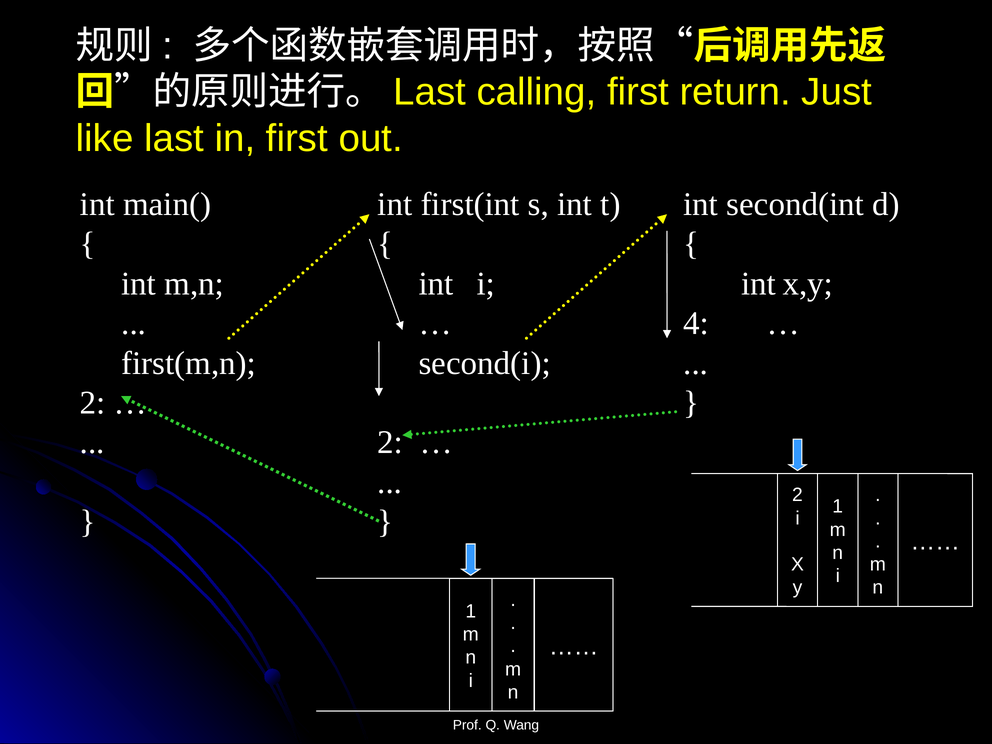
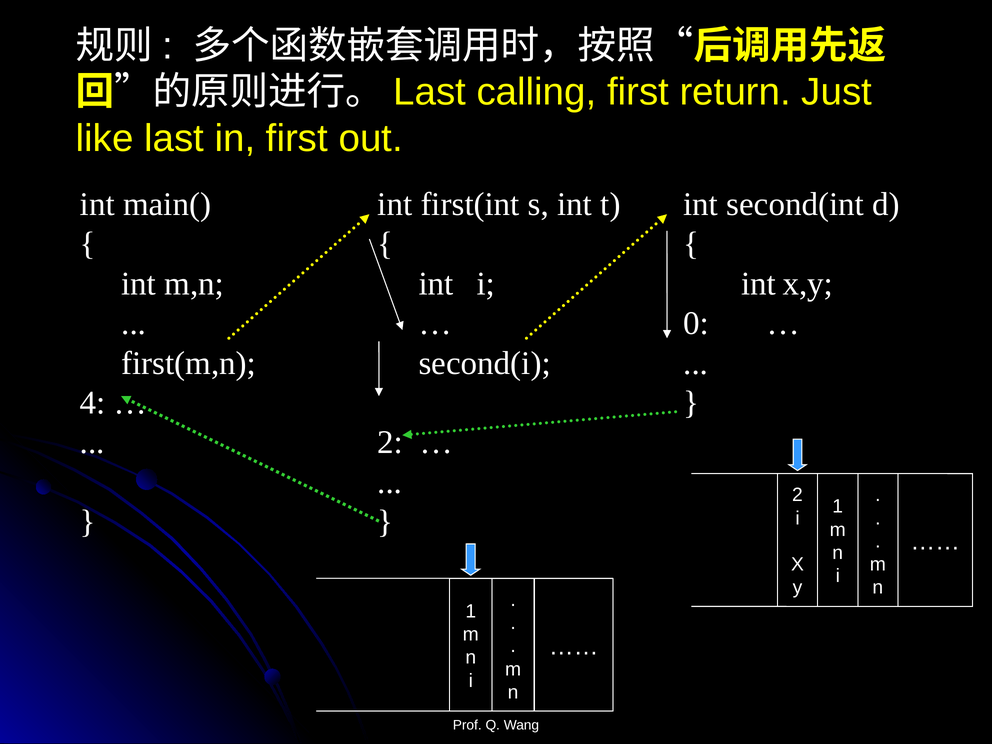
4: 4 -> 0 (696, 323)
2: 2 -> 4 (93, 403)
